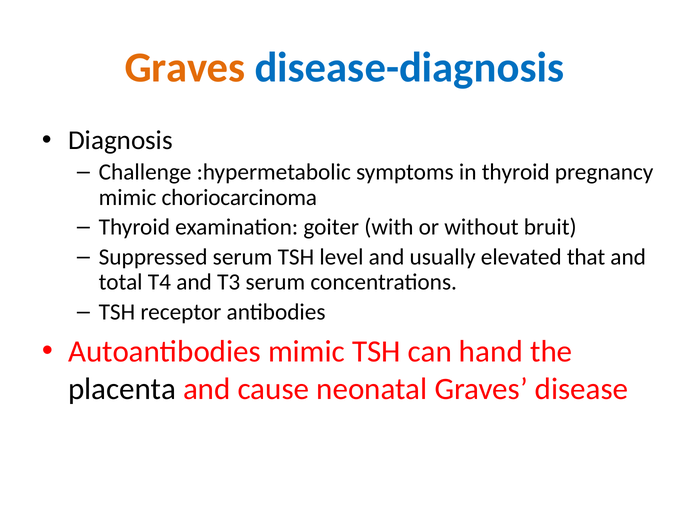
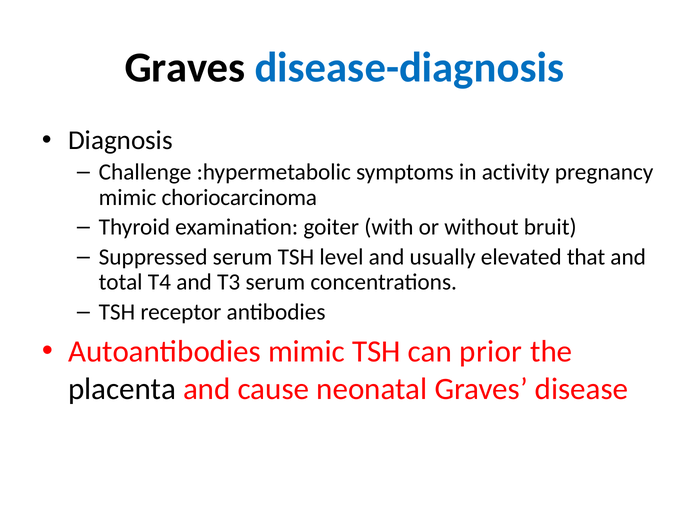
Graves colour: orange -> black (185, 68)
in thyroid: thyroid -> activity (516, 172)
hand: hand -> prior (491, 352)
